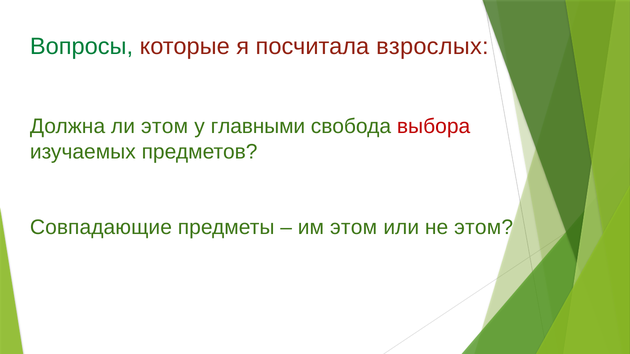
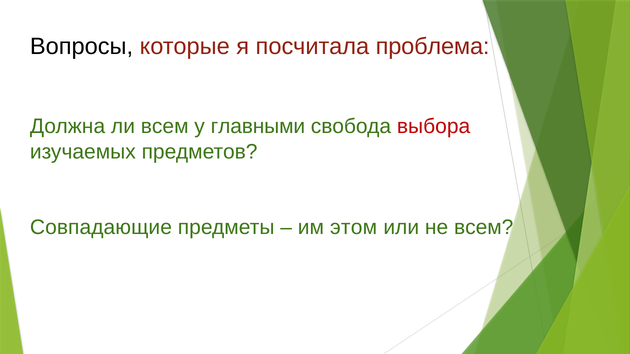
Вопросы colour: green -> black (82, 46)
взрослых: взрослых -> проблема (433, 46)
ли этом: этом -> всем (165, 127)
не этом: этом -> всем (484, 227)
